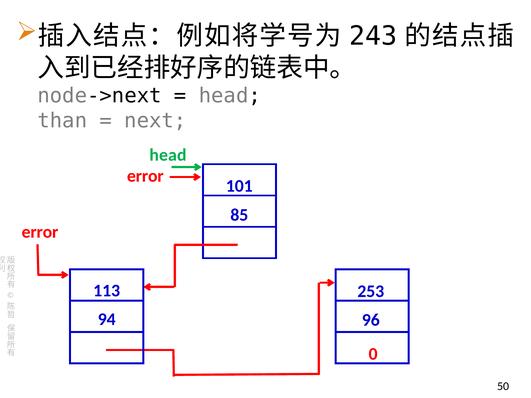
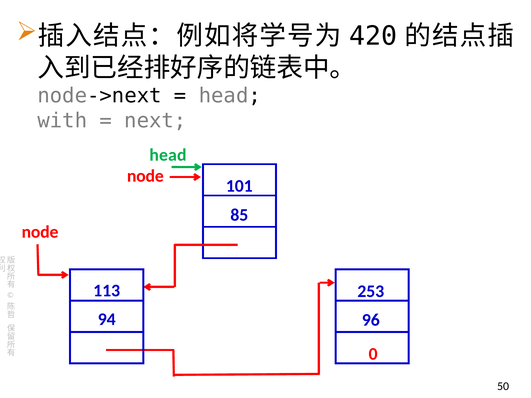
243: 243 -> 420 (373, 36)
than: than -> with (62, 121)
error: error -> node (145, 176)
error: error -> node (40, 232)
